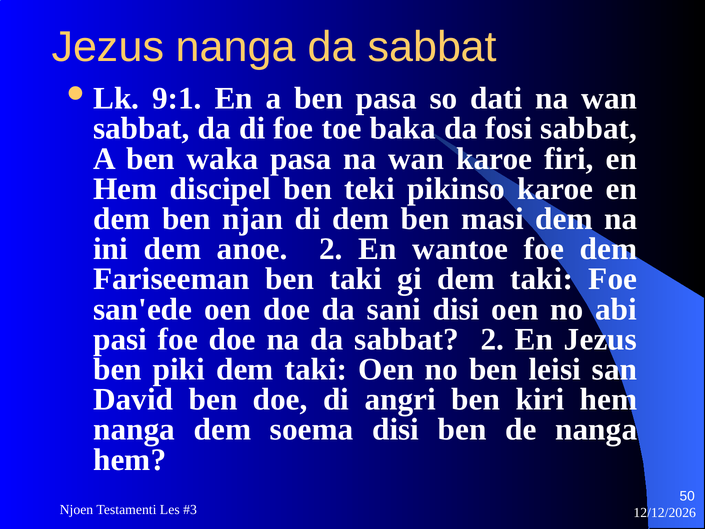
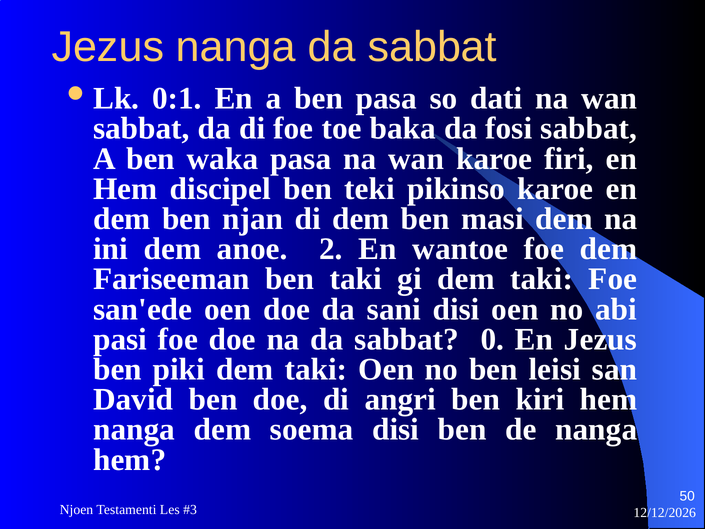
9:1: 9:1 -> 0:1 (177, 98)
sabbat 2: 2 -> 0 (492, 339)
